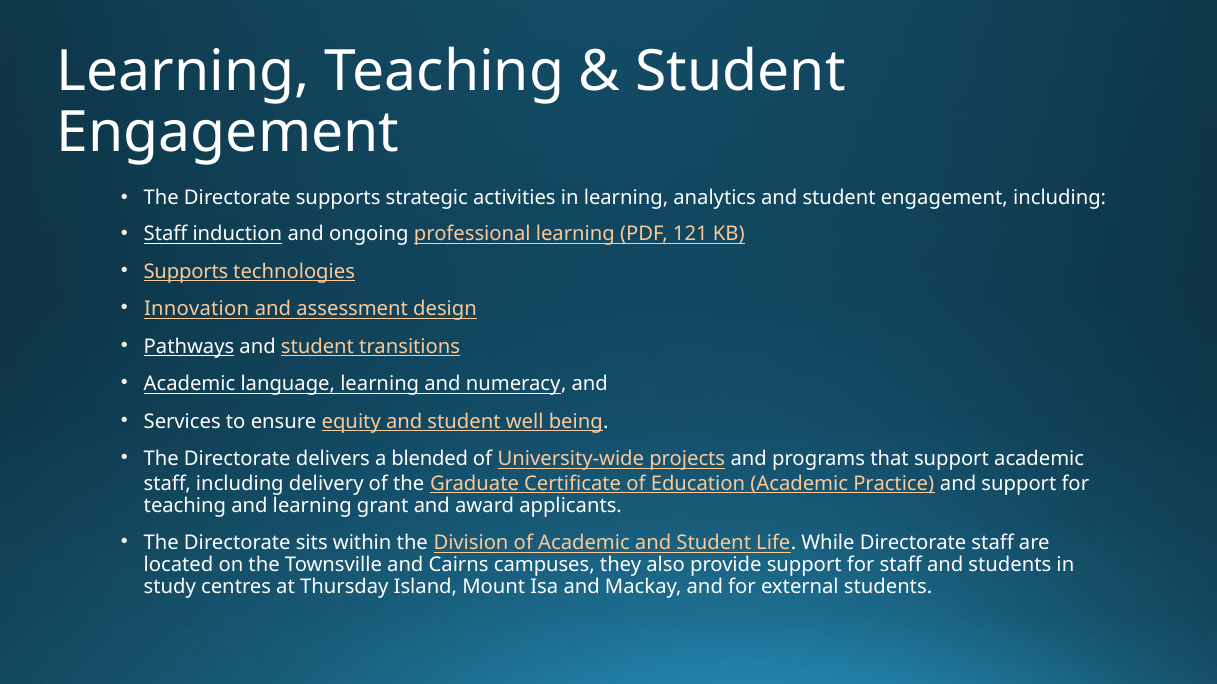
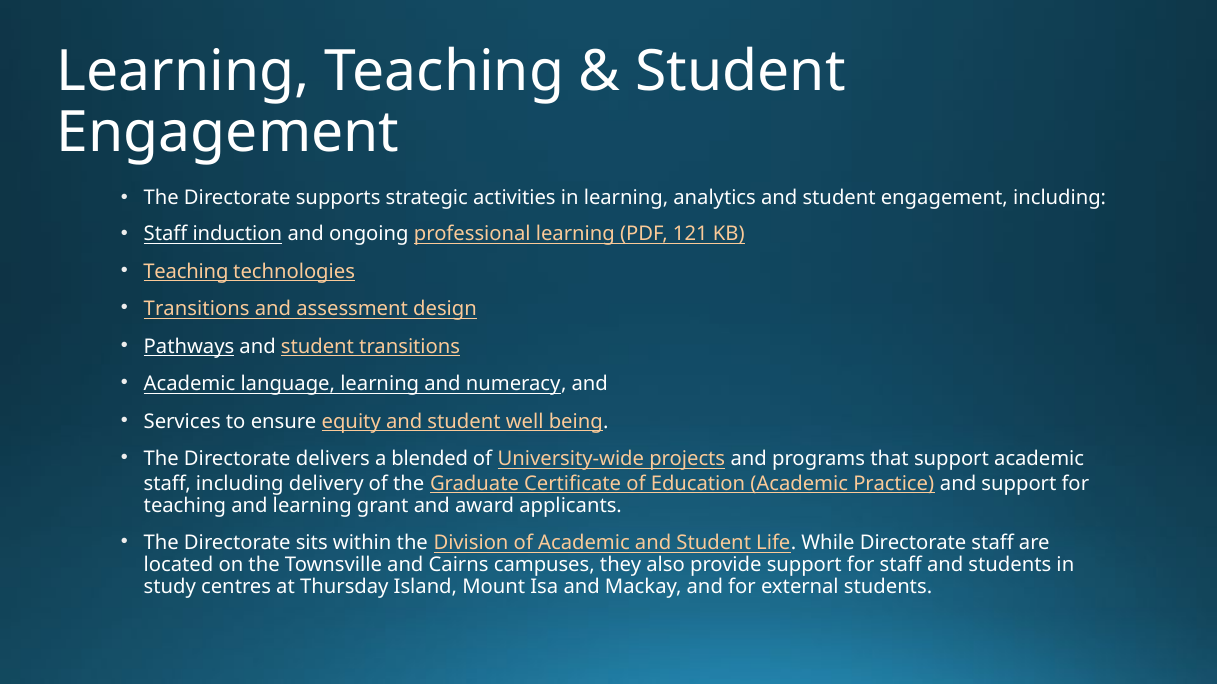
Supports: Supports -> Teaching (186, 272)
Innovation: Innovation -> Transitions (197, 309)
